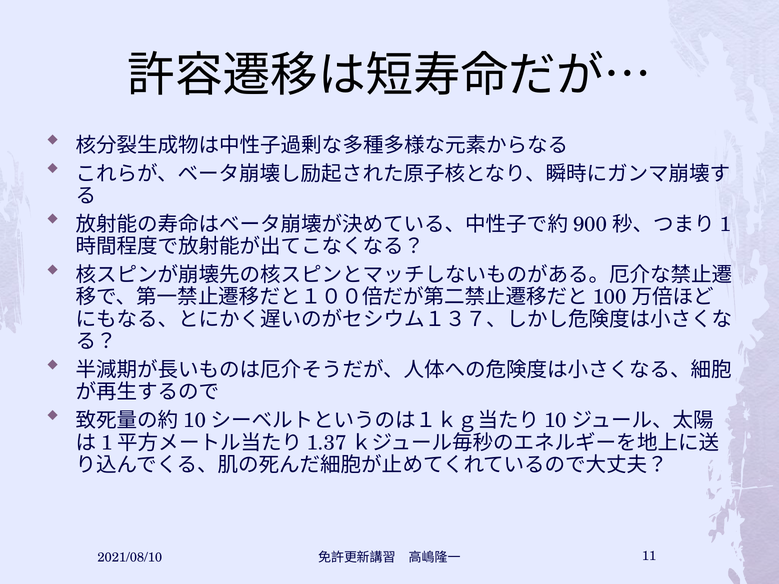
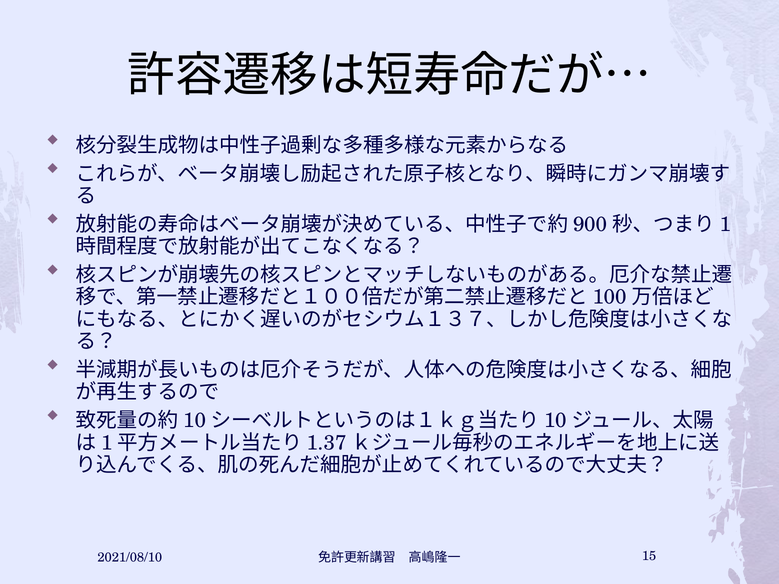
11: 11 -> 15 (649, 556)
